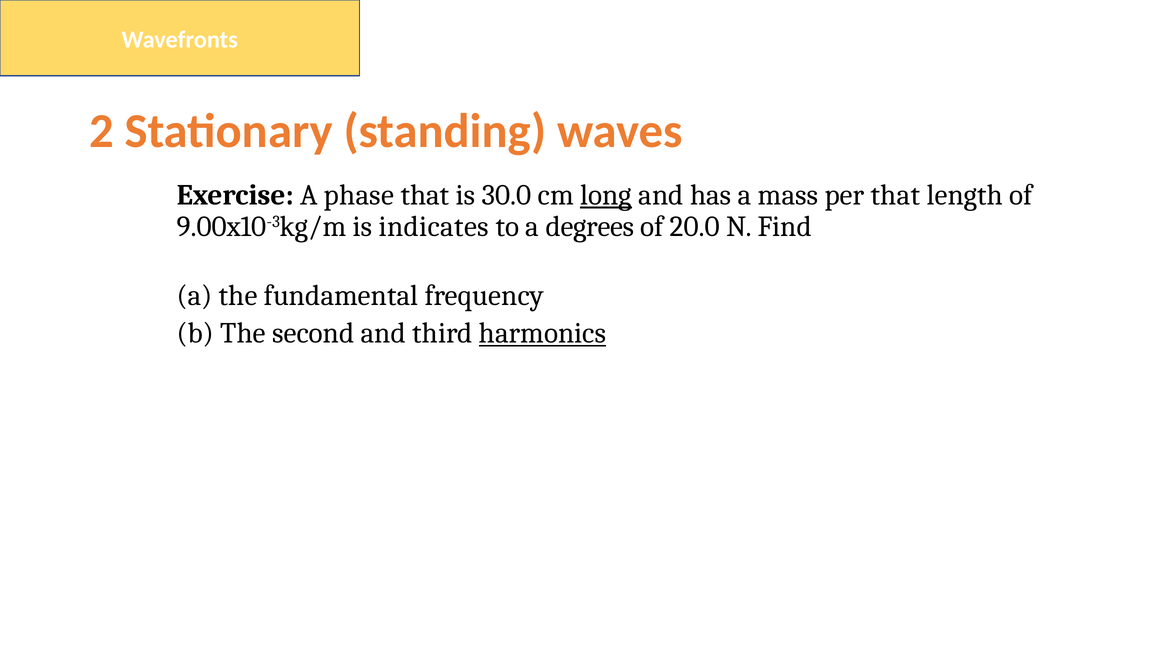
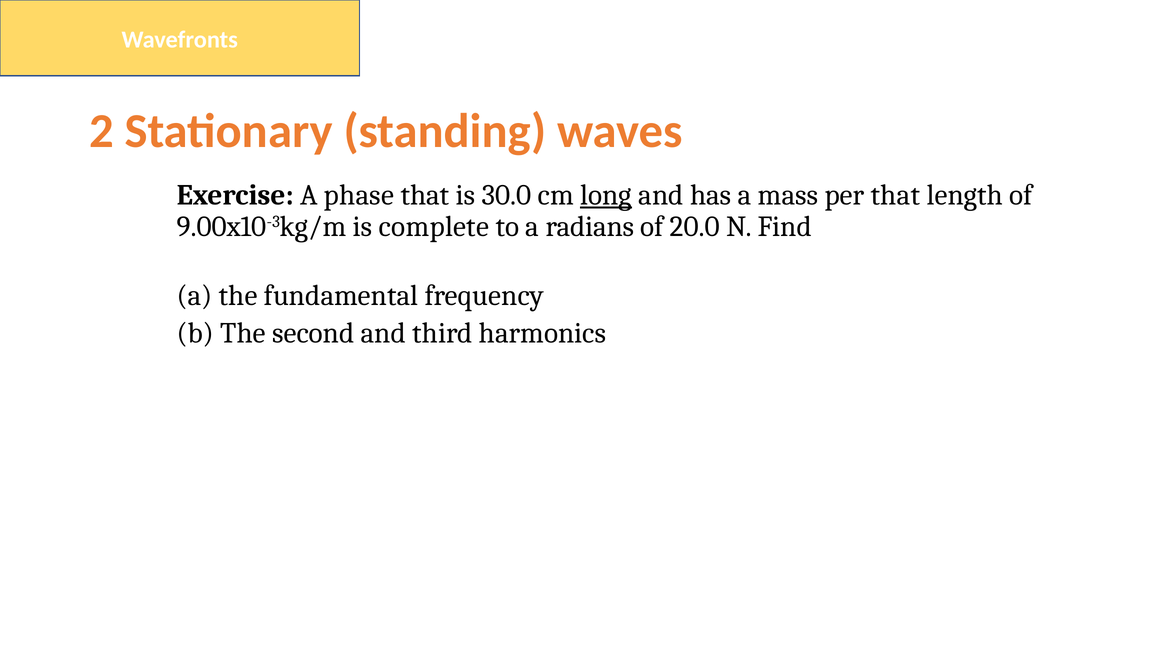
indicates: indicates -> complete (434, 226)
degrees: degrees -> radians (590, 226)
harmonics underline: present -> none (542, 333)
